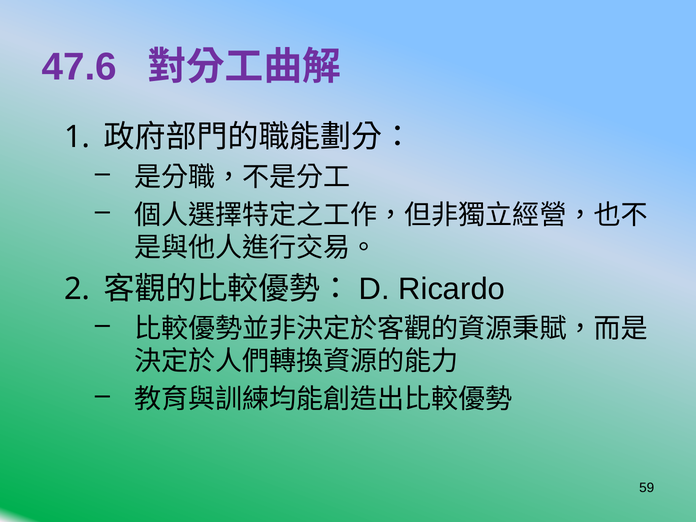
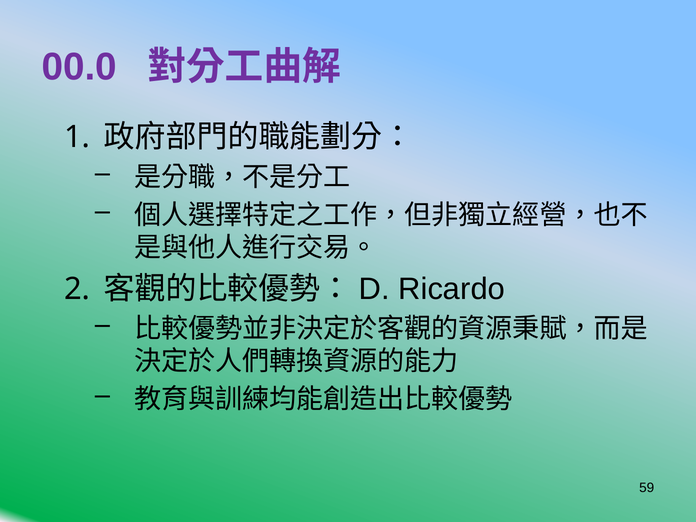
47.6: 47.6 -> 00.0 (79, 67)
